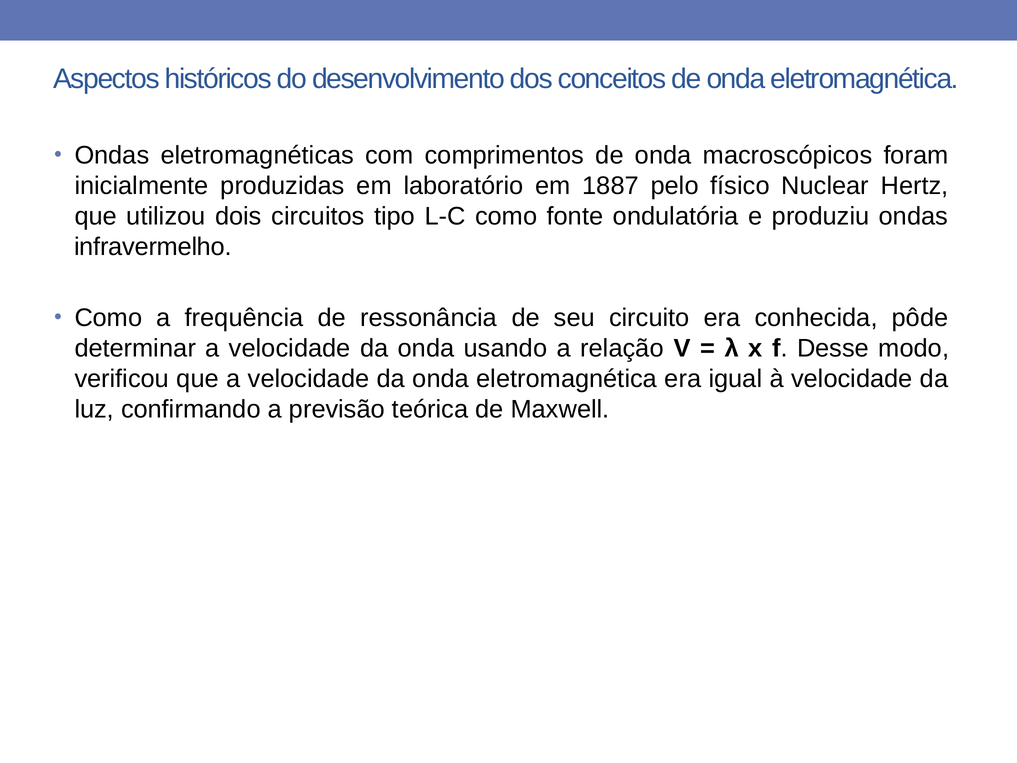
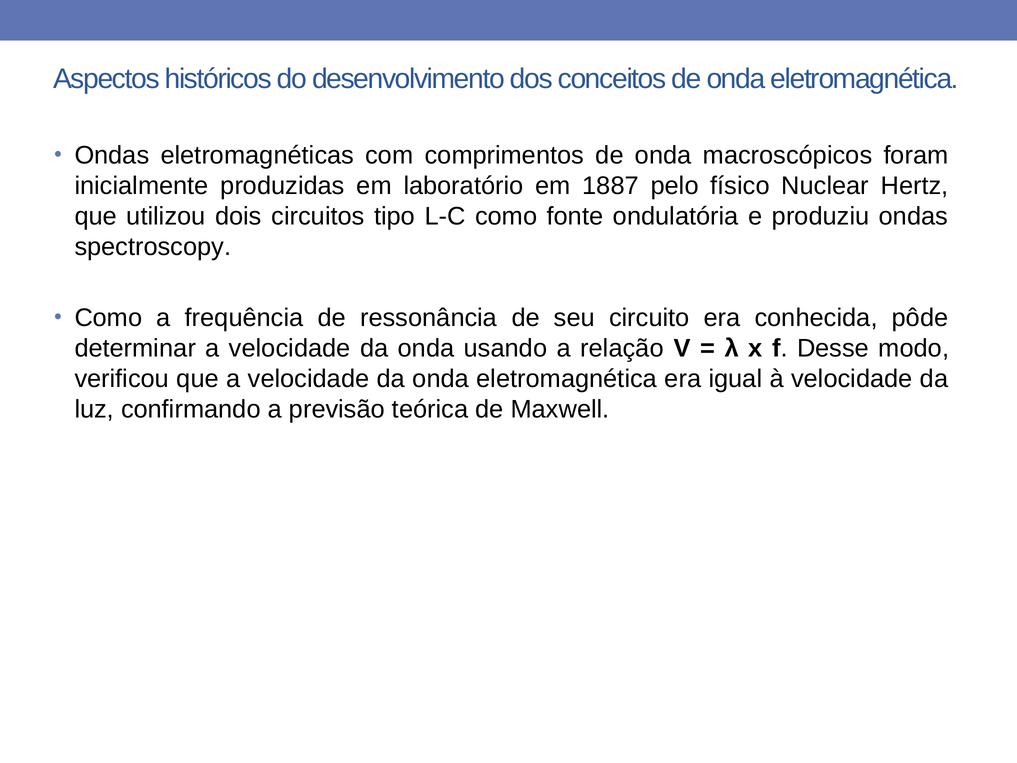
infravermelho: infravermelho -> spectroscopy (153, 247)
